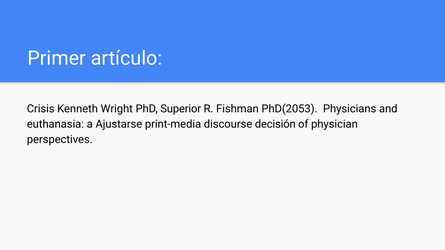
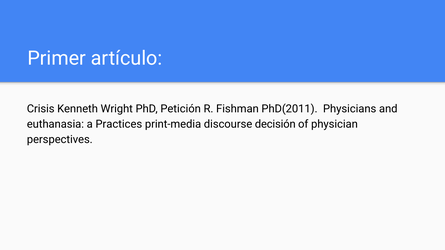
Superior: Superior -> Petición (181, 109)
PhD(2053: PhD(2053 -> PhD(2011 (290, 109)
Ajustarse: Ajustarse -> Practices (119, 124)
